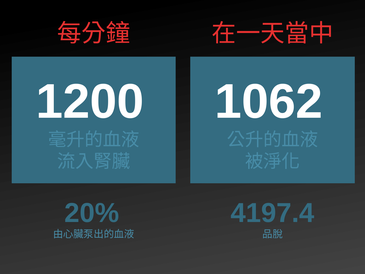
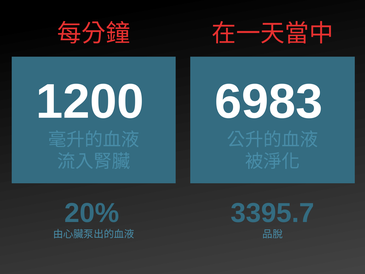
1062: 1062 -> 6983 (269, 102)
4197.4: 4197.4 -> 3395.7 (272, 213)
